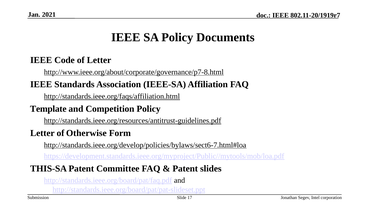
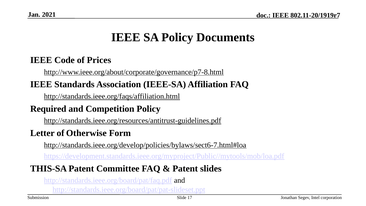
of Letter: Letter -> Prices (99, 60)
Template: Template -> Required (48, 109)
